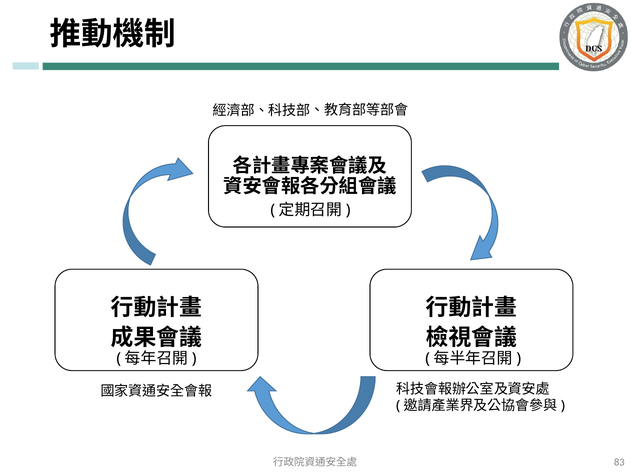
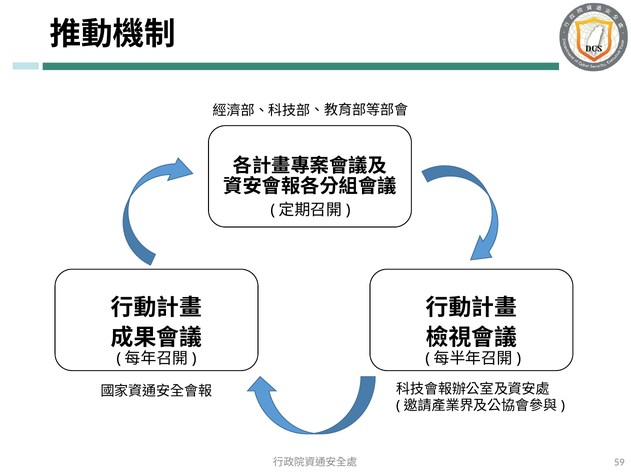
83: 83 -> 59 (619, 463)
